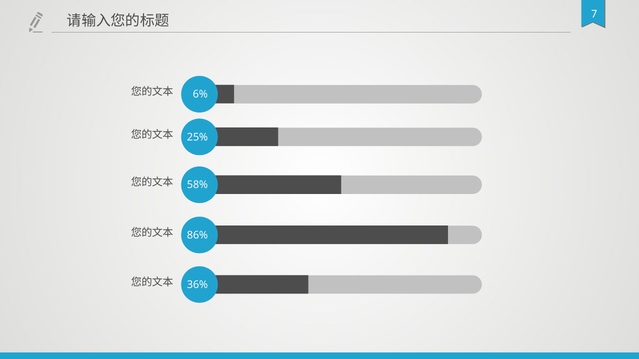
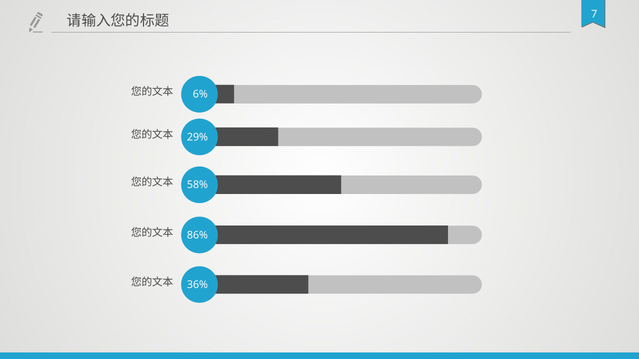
25%: 25% -> 29% (197, 137)
